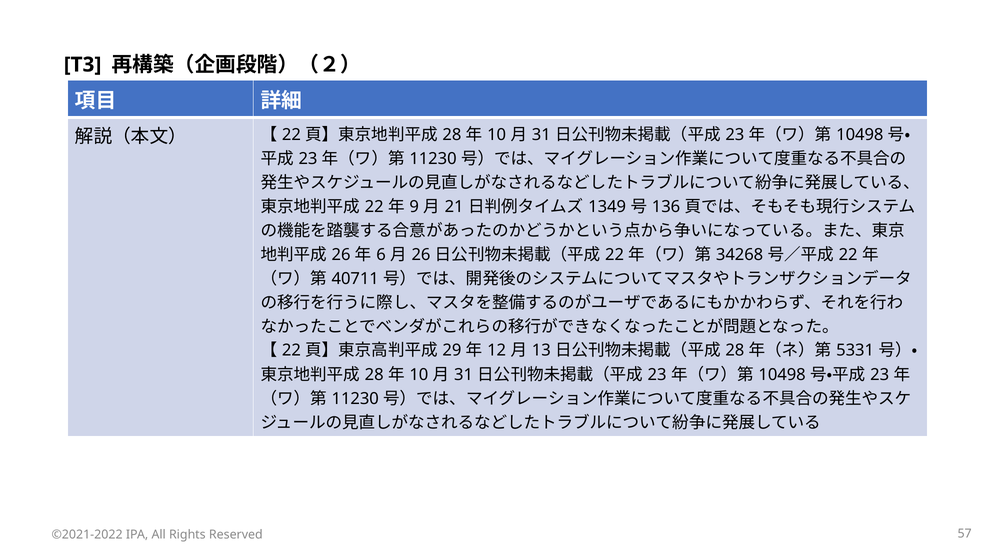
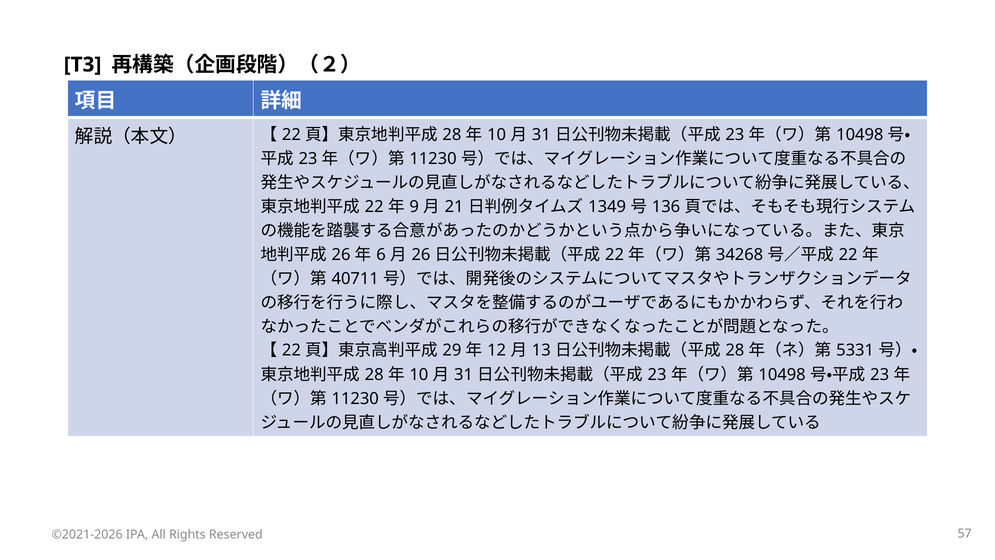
©2021-2022: ©2021-2022 -> ©2021-2026 (87, 534)
